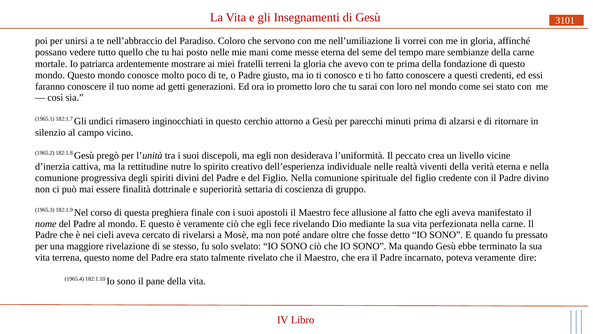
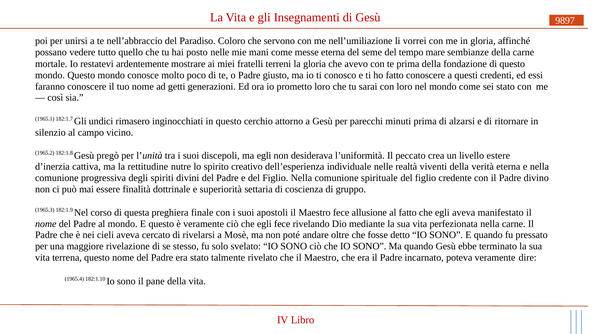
3101: 3101 -> 9897 (565, 20)
patriarca: patriarca -> restatevi (97, 64)
vicine: vicine -> estere (498, 155)
